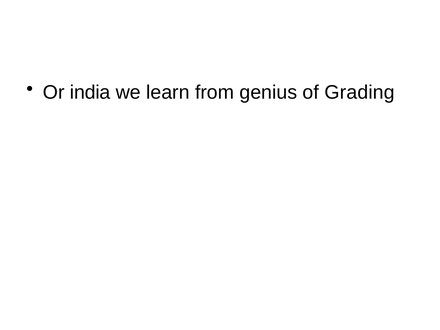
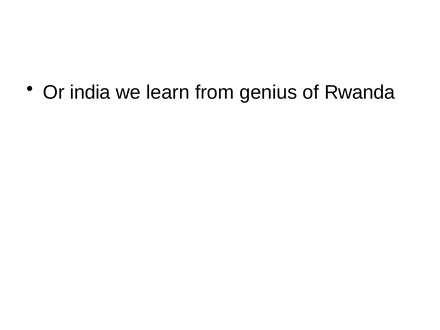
Grading: Grading -> Rwanda (360, 92)
